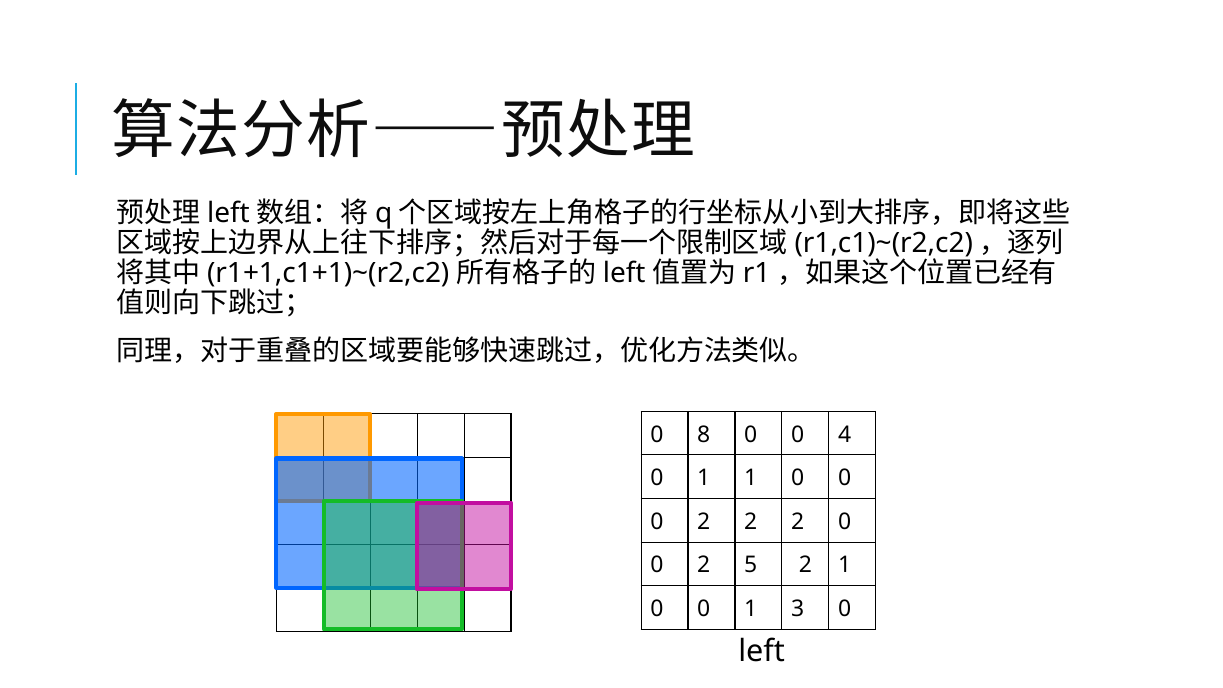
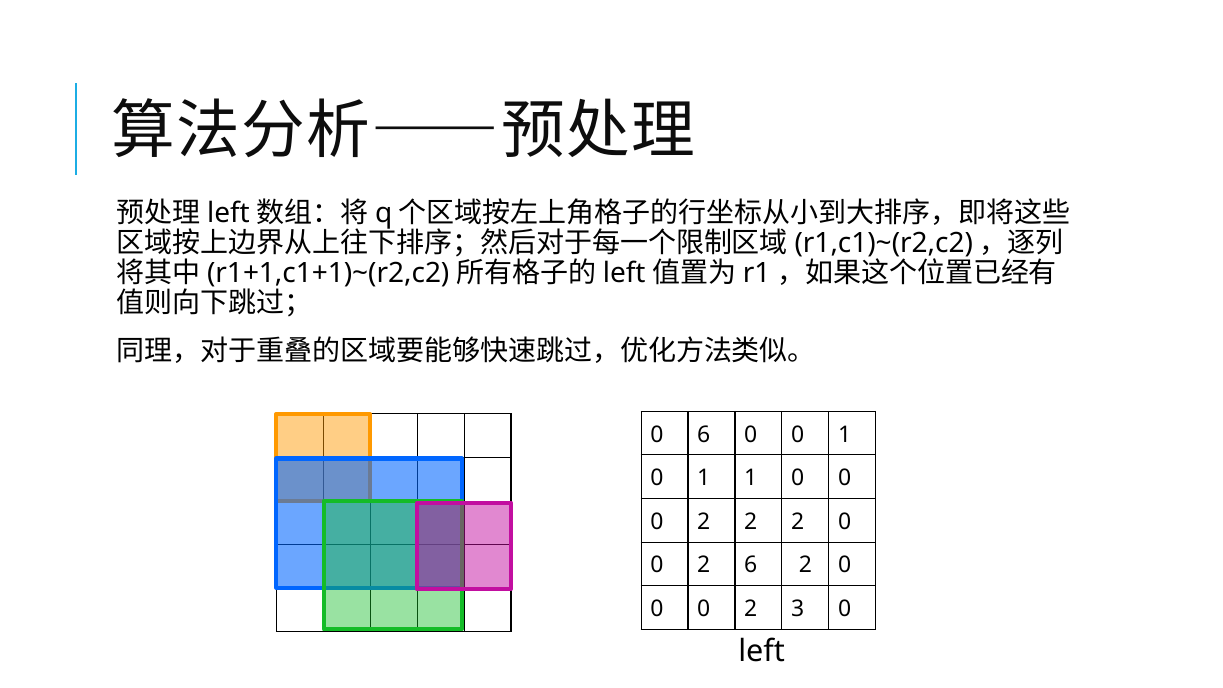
0 8: 8 -> 6 (704, 434)
0 0 4: 4 -> 1 (845, 434)
2 5: 5 -> 6 (751, 565)
1: 1 -> 0 (845, 565)
1: 1 -> 2 (751, 609)
